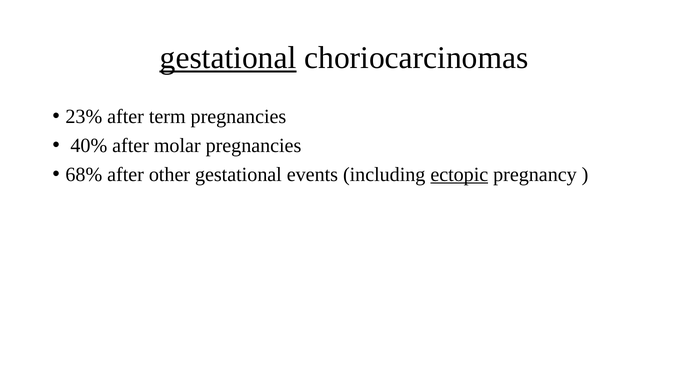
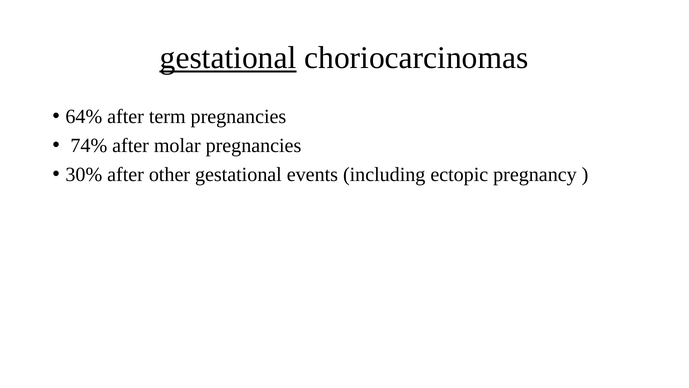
23%: 23% -> 64% (84, 116)
40%: 40% -> 74% (89, 145)
68%: 68% -> 30% (84, 174)
ectopic underline: present -> none (459, 174)
